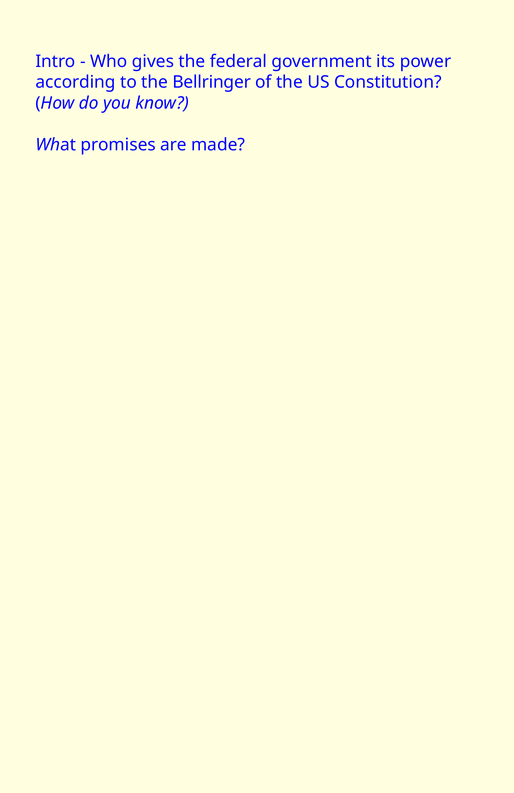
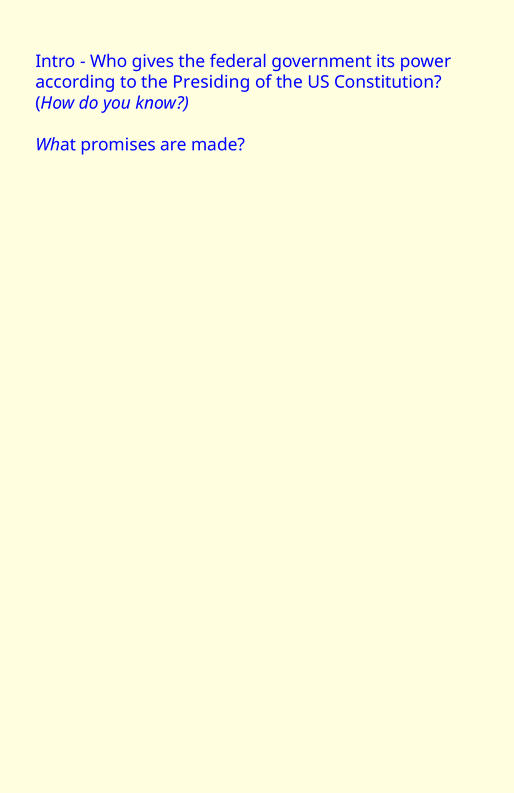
Bellringer: Bellringer -> Presiding (212, 82)
